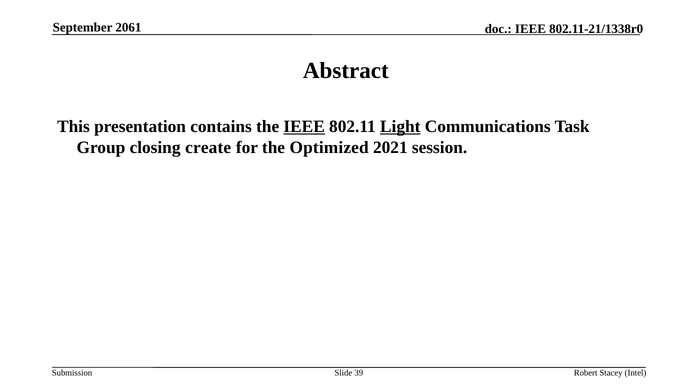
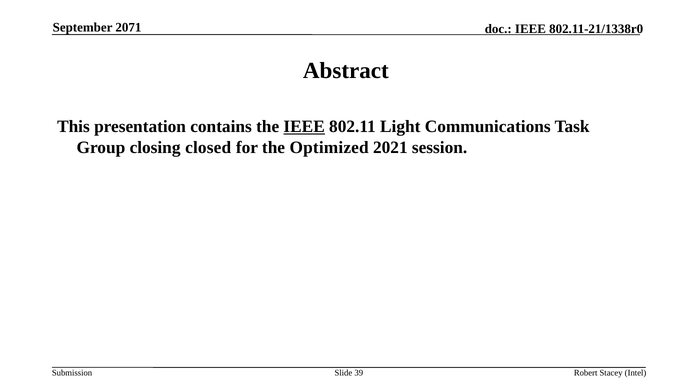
2061: 2061 -> 2071 (128, 28)
Light underline: present -> none (400, 127)
create: create -> closed (208, 147)
